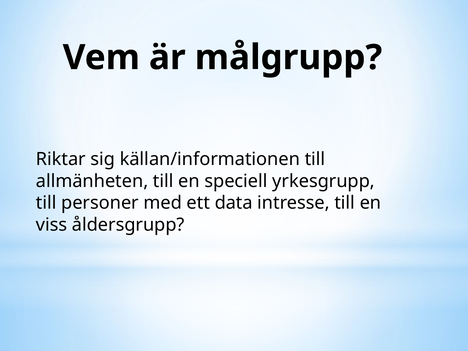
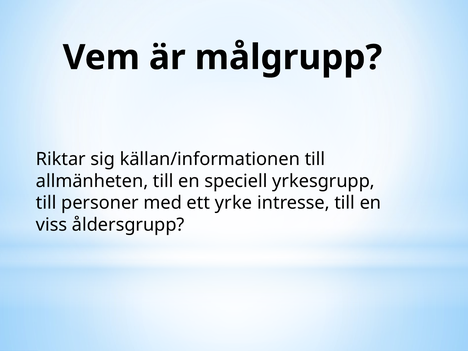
data: data -> yrke (234, 203)
